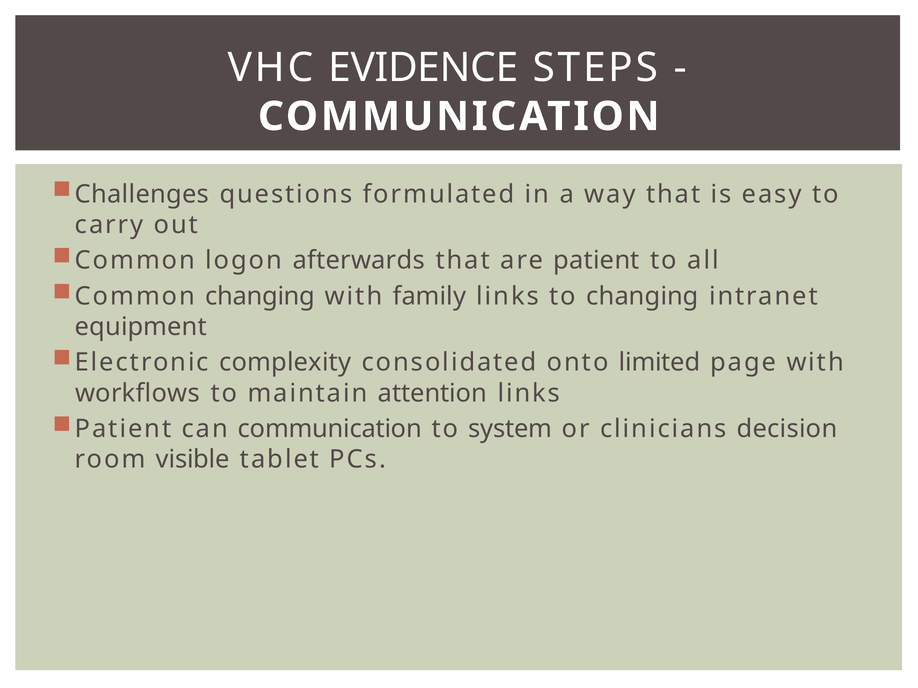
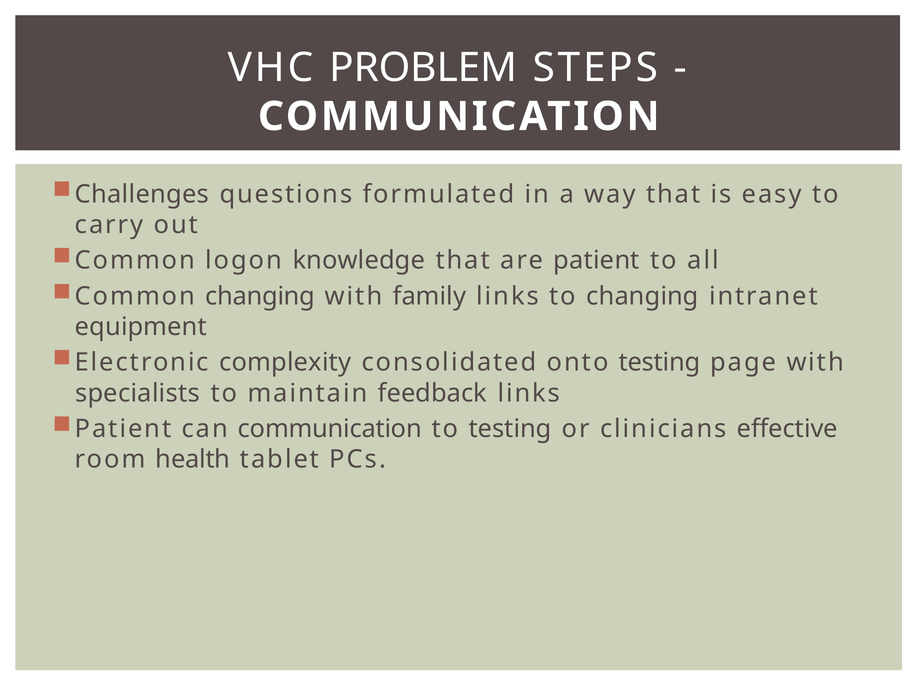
EVIDENCE: EVIDENCE -> PROBLEM (423, 68)
afterwards: afterwards -> knowledge (359, 261)
onto limited: limited -> testing (660, 363)
workflows: workflows -> specialists (137, 393)
attention: attention -> feedback (432, 393)
to system: system -> testing (510, 429)
decision: decision -> effective (787, 429)
visible: visible -> health (193, 460)
